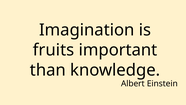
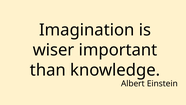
fruits: fruits -> wiser (53, 50)
